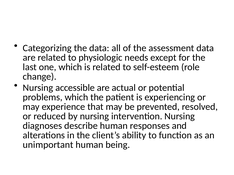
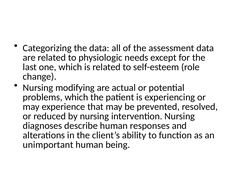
accessible: accessible -> modifying (75, 88)
